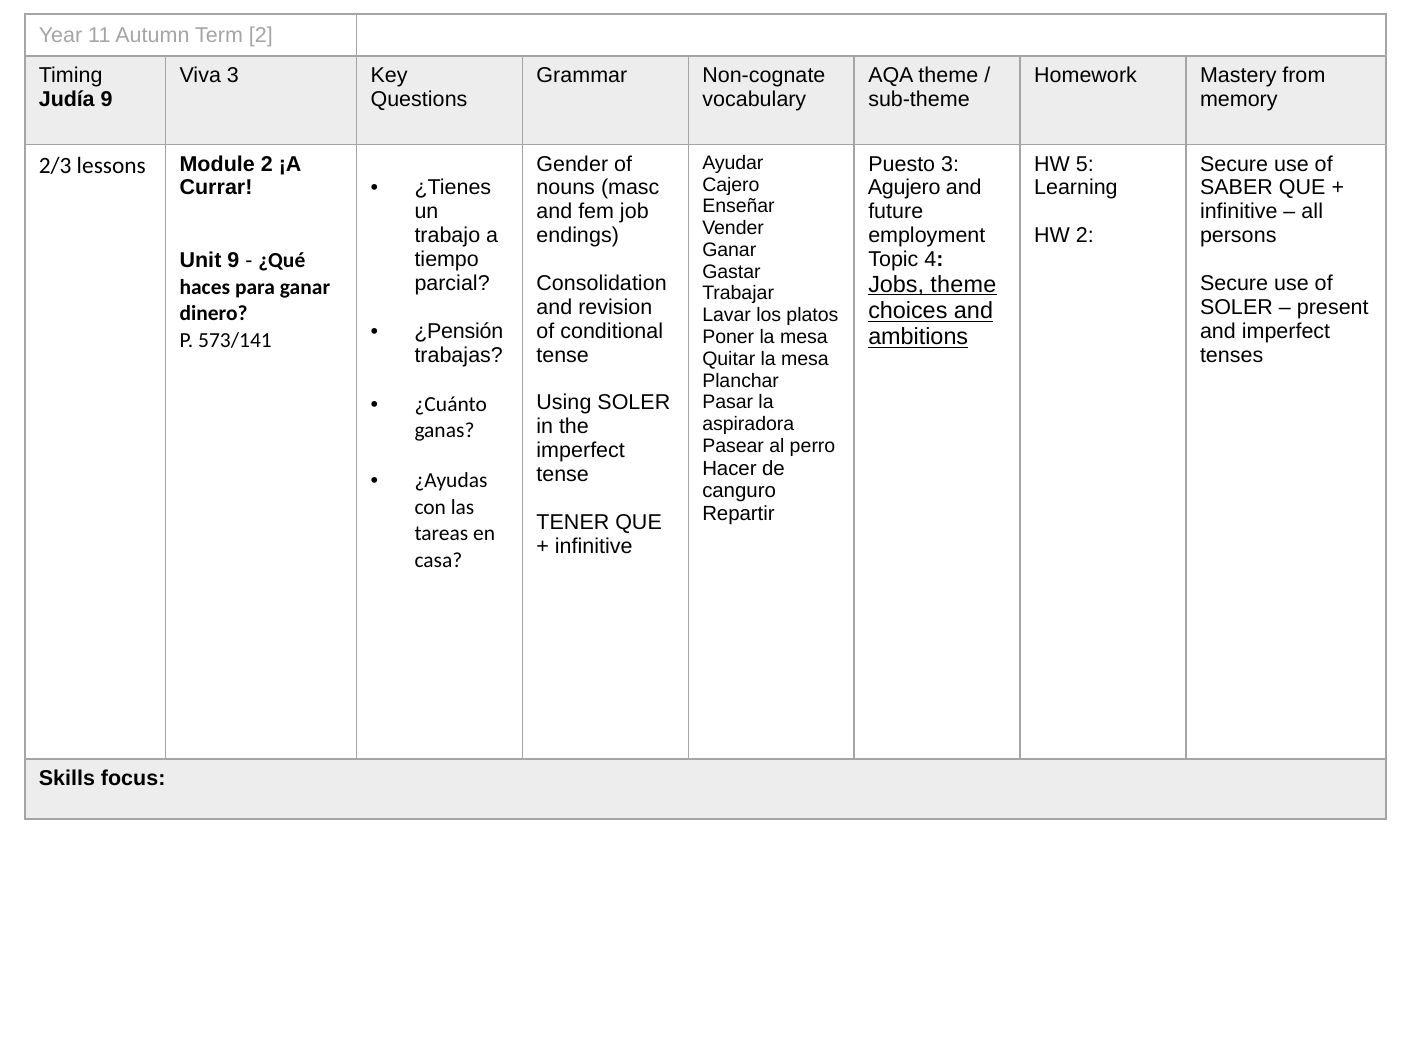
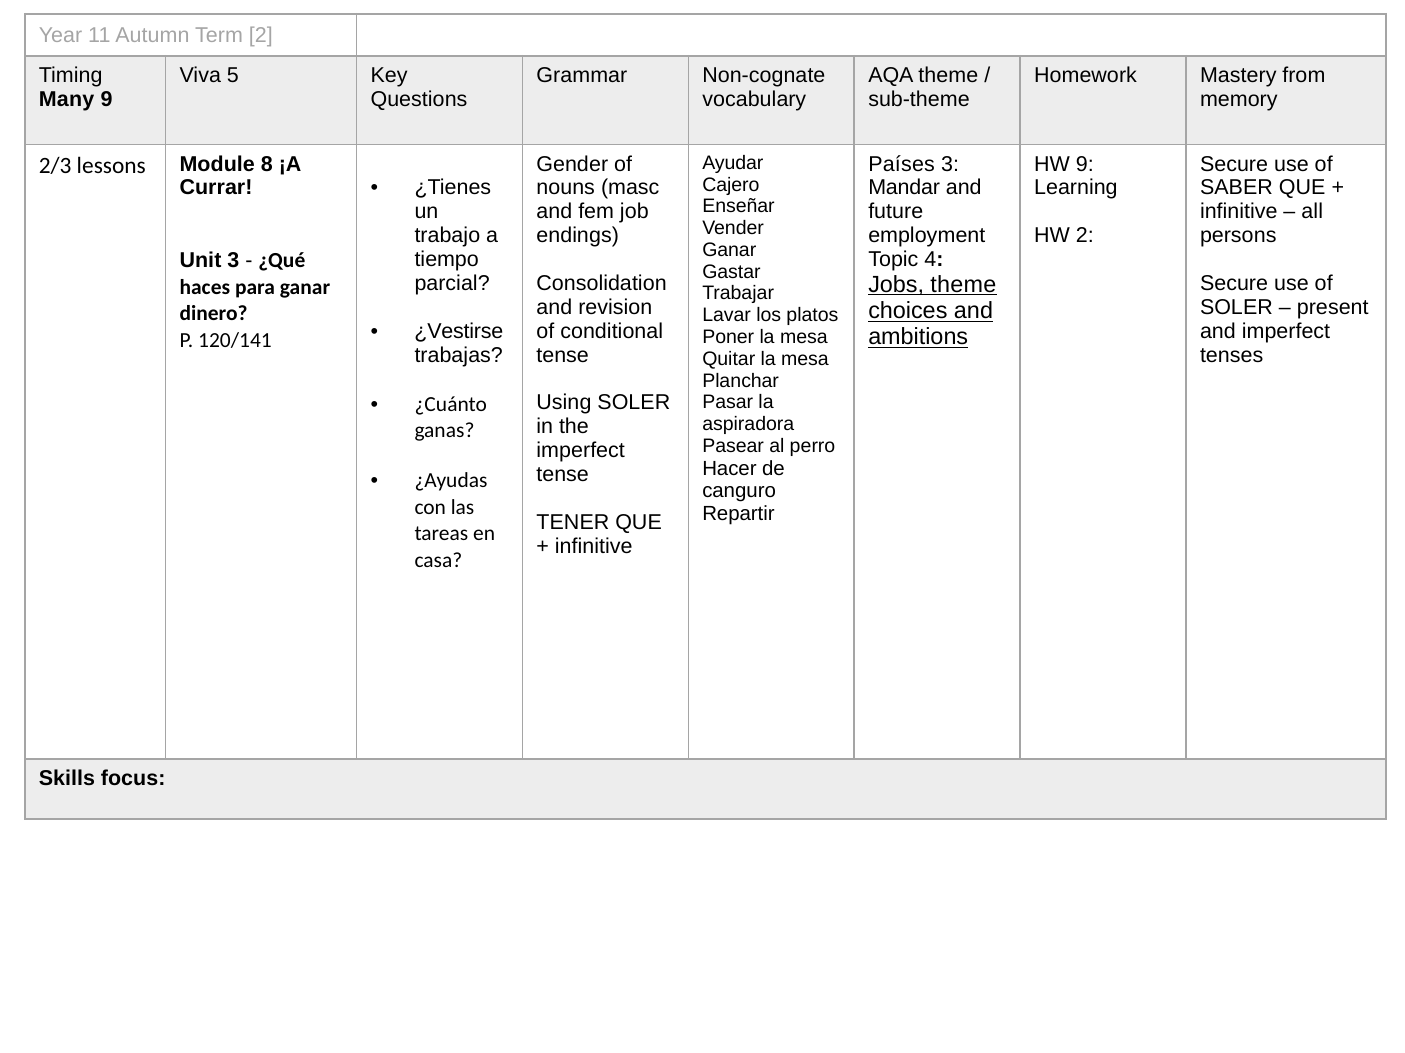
Viva 3: 3 -> 5 (233, 75)
Judía: Judía -> Many (67, 99)
Puesto: Puesto -> Países (902, 164)
HW 5: 5 -> 9 (1085, 164)
Module 2: 2 -> 8 (267, 164)
Agujero: Agujero -> Mandar (904, 188)
Unit 9: 9 -> 3 (233, 261)
¿Pensión: ¿Pensión -> ¿Vestirse (459, 331)
573/141: 573/141 -> 120/141 (235, 340)
